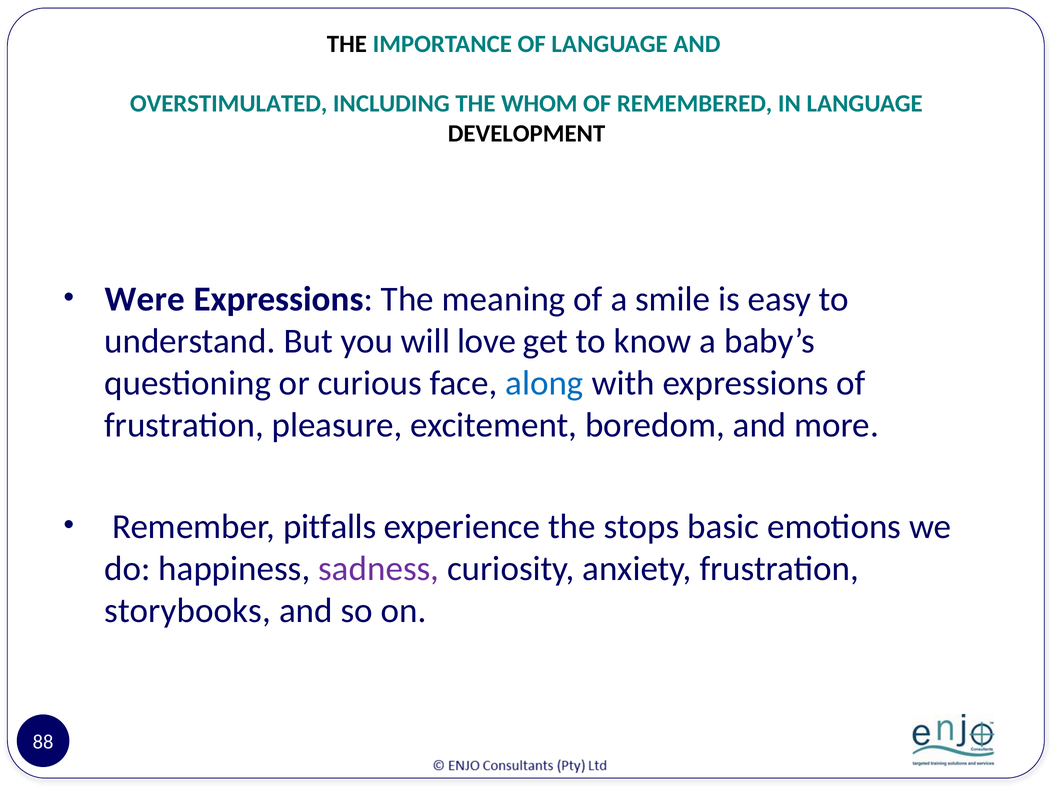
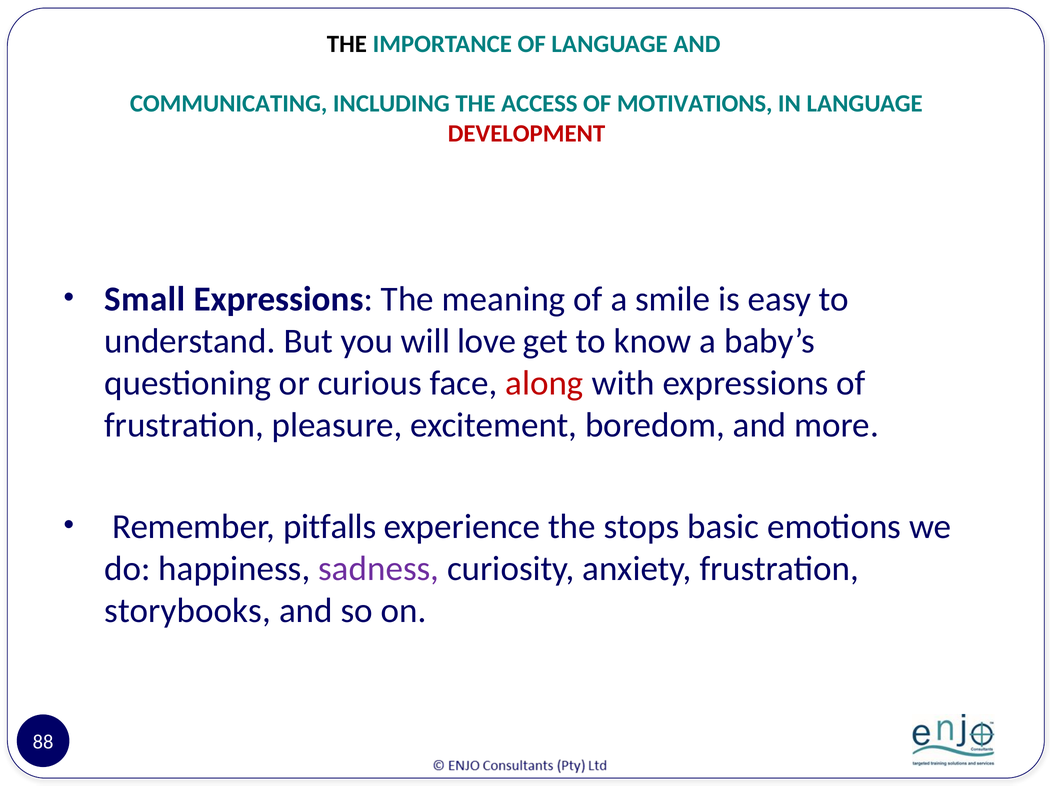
OVERSTIMULATED: OVERSTIMULATED -> COMMUNICATING (229, 104)
WHOM: WHOM -> ACCESS (539, 104)
REMEMBERED: REMEMBERED -> MOTIVATIONS (695, 104)
DEVELOPMENT colour: black -> red (527, 133)
Were: Were -> Small (145, 299)
along colour: blue -> red (544, 383)
